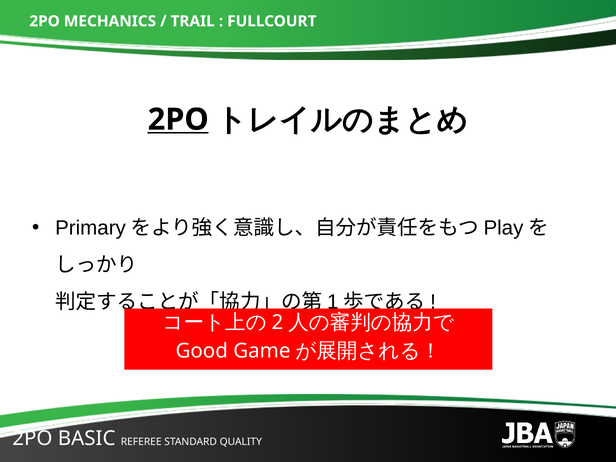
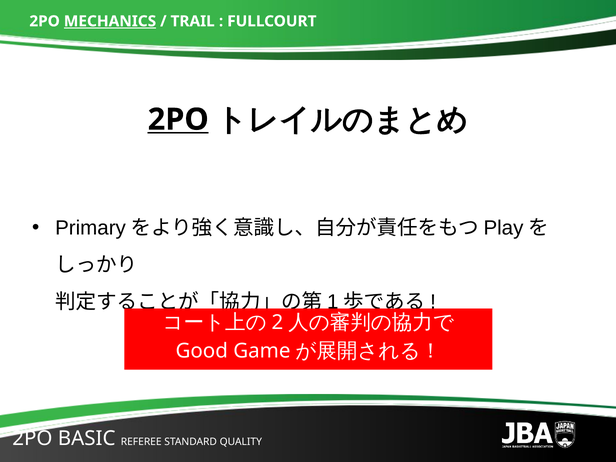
MECHANICS underline: none -> present (110, 21)
